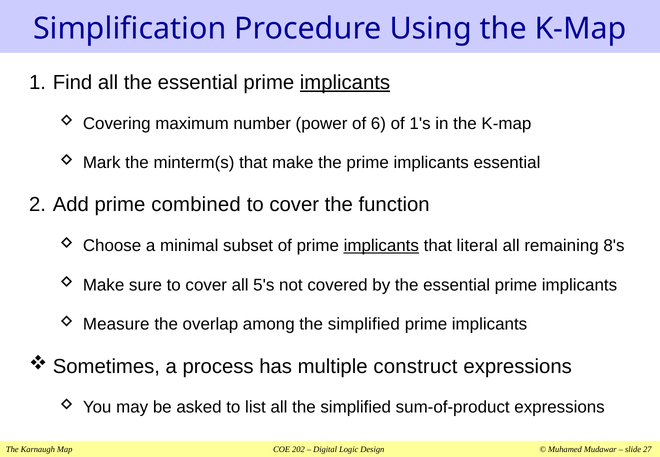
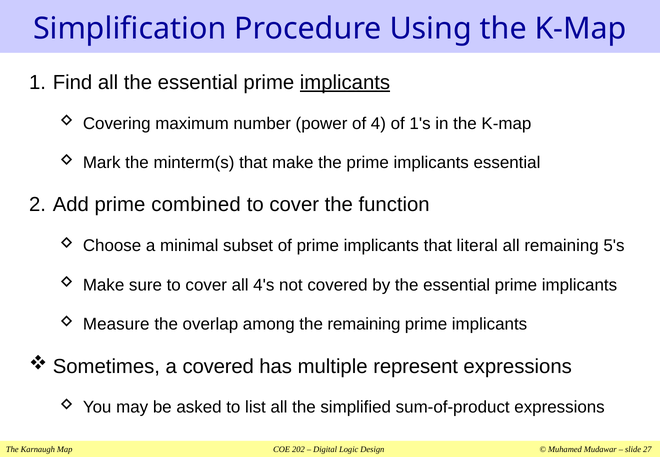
6: 6 -> 4 (378, 124)
implicants underline: present -> none (381, 246)
8's: 8's -> 5's (614, 246)
5's: 5's -> 4's (264, 285)
among the simplified: simplified -> remaining (364, 324)
a process: process -> covered (218, 366)
construct: construct -> represent (416, 366)
